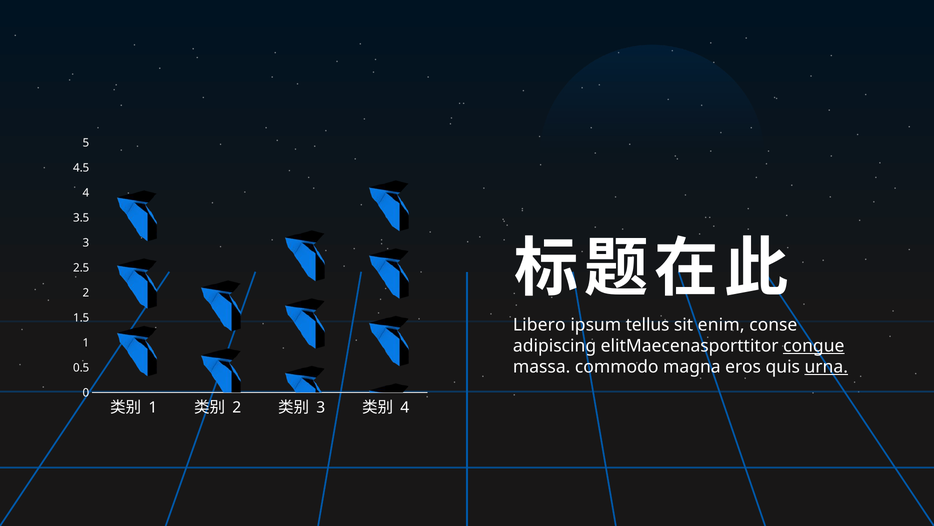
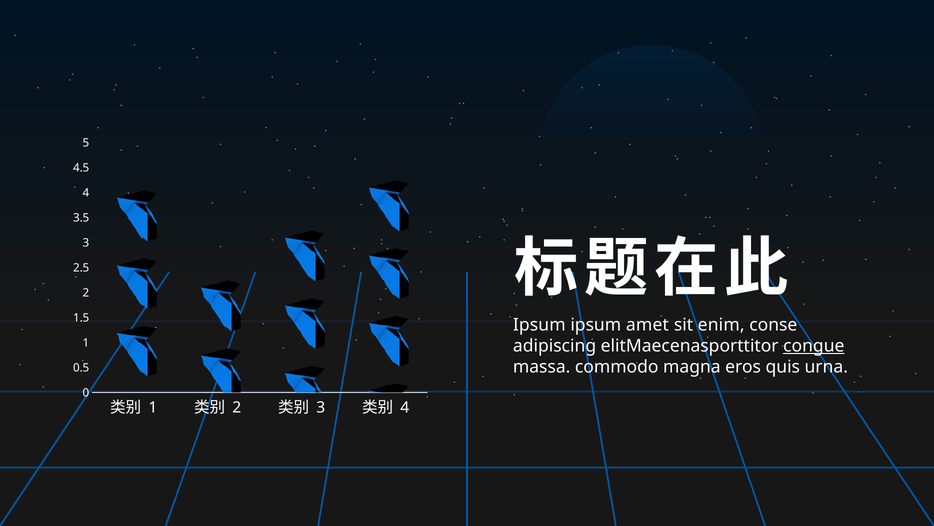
Libero: Libero -> Ipsum (539, 324)
tellus: tellus -> amet (647, 324)
urna underline: present -> none (826, 366)
